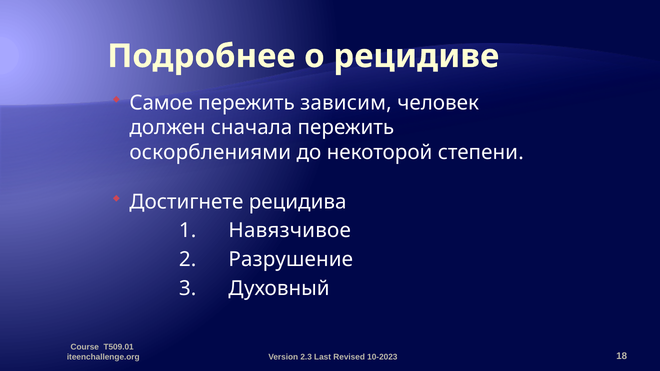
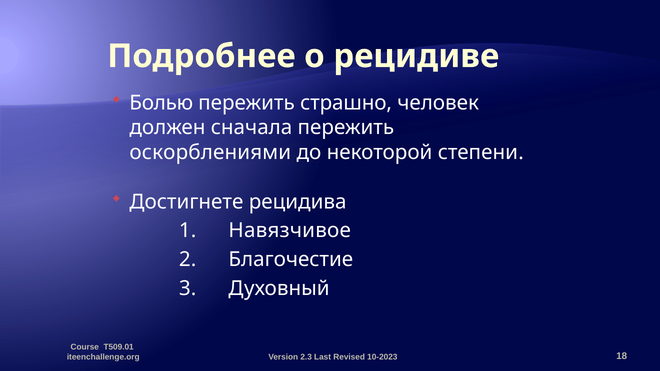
Самое: Самое -> Болью (161, 103)
зависим: зависим -> страшно (346, 103)
Разрушение: Разрушение -> Благочестие (291, 260)
